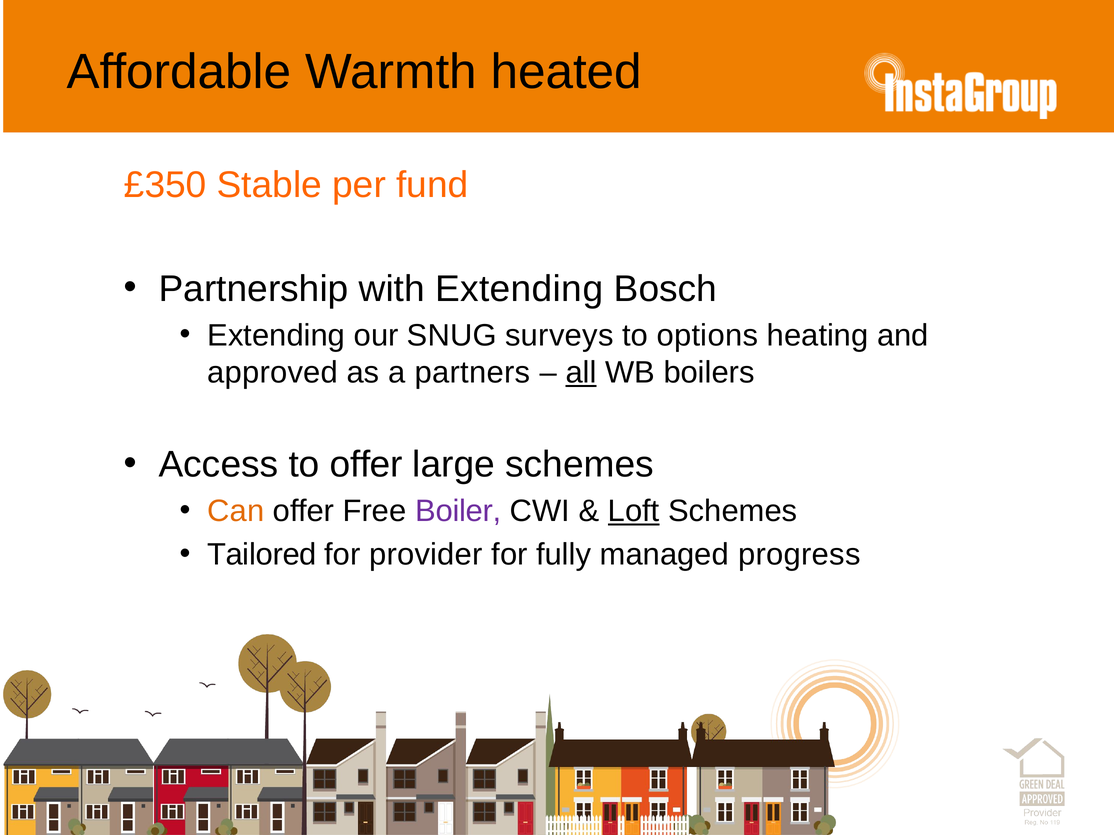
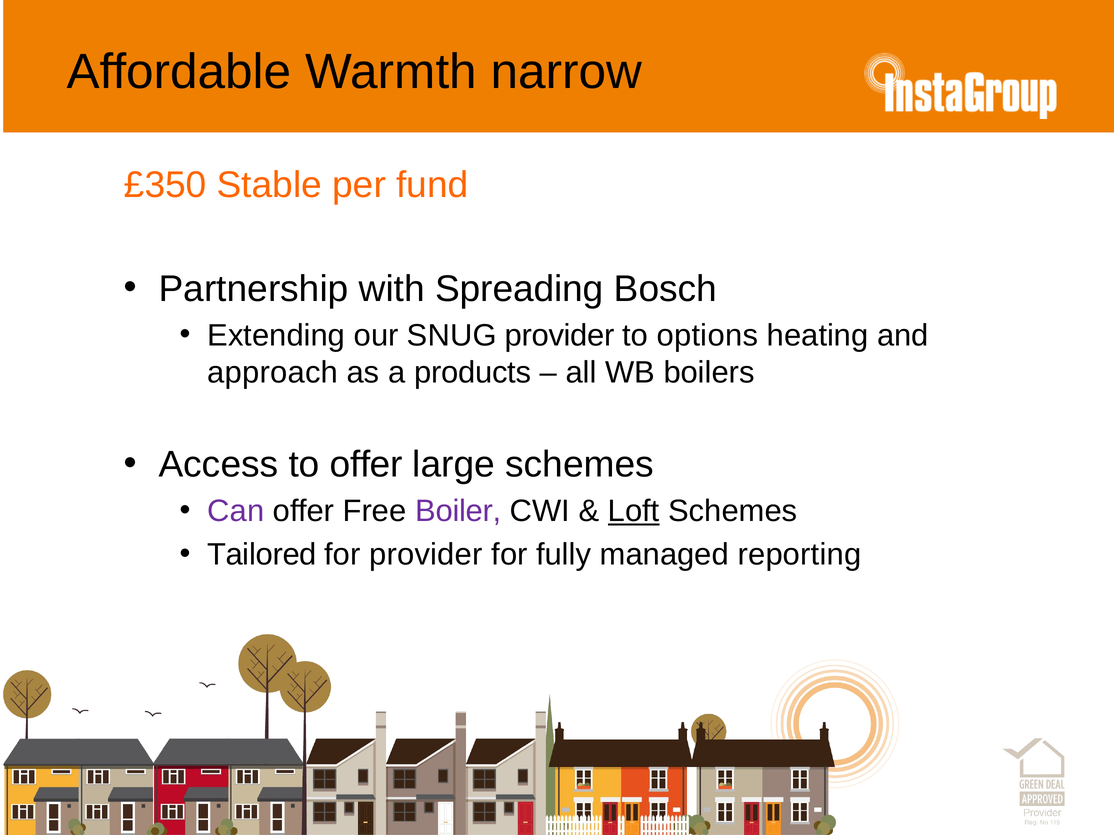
heated: heated -> narrow (566, 72)
with Extending: Extending -> Spreading (519, 289)
SNUG surveys: surveys -> provider (560, 336)
approved: approved -> approach (273, 373)
partners: partners -> products (473, 373)
all underline: present -> none (581, 373)
Can colour: orange -> purple (236, 512)
progress: progress -> reporting (799, 555)
